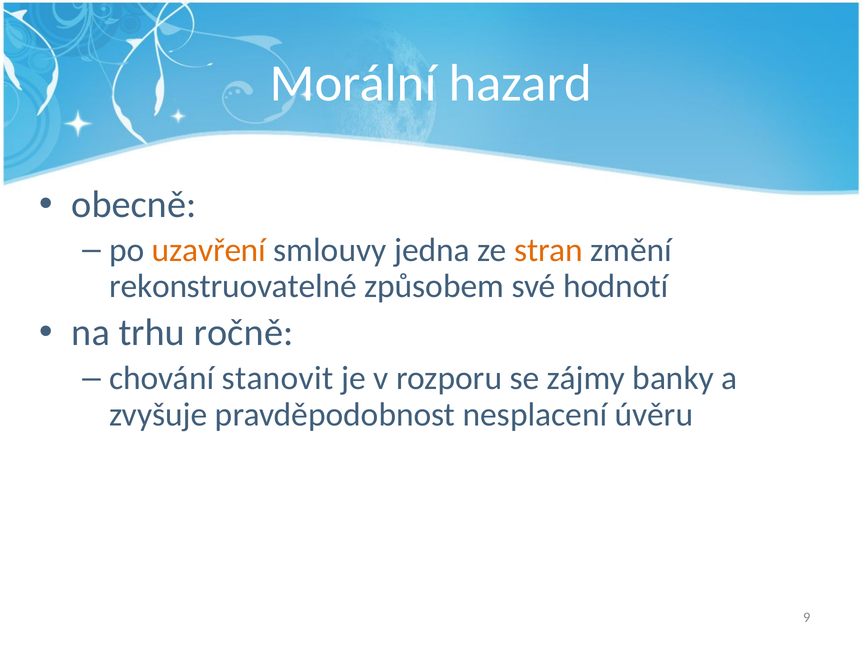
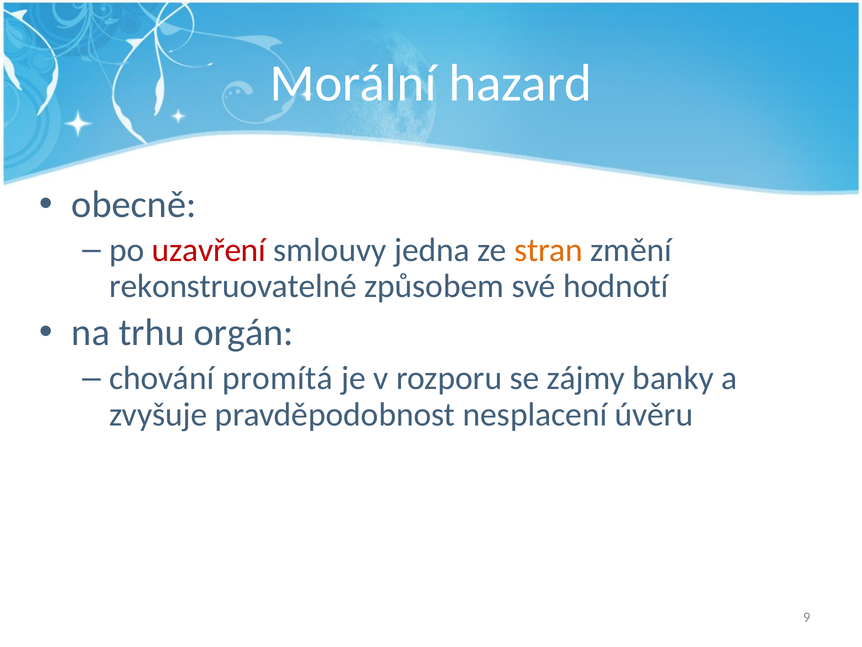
uzavření colour: orange -> red (209, 250)
ročně: ročně -> orgán (244, 332)
stanovit: stanovit -> promítá (278, 378)
